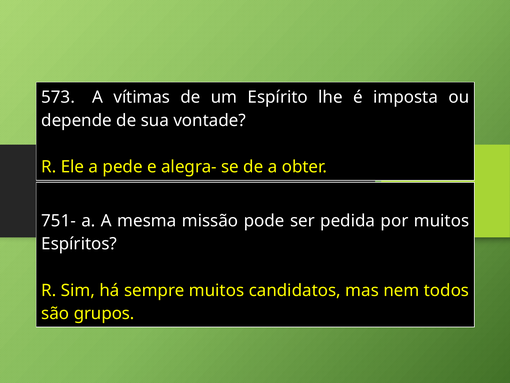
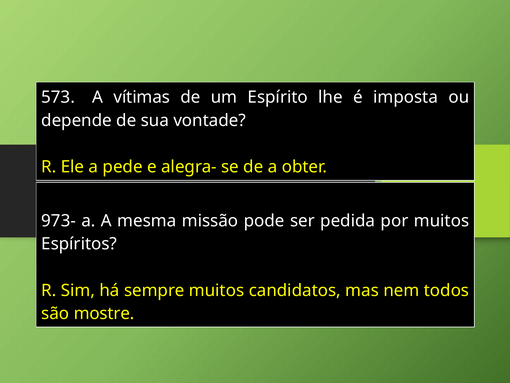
751-: 751- -> 973- (59, 220)
grupos: grupos -> mostre (104, 313)
